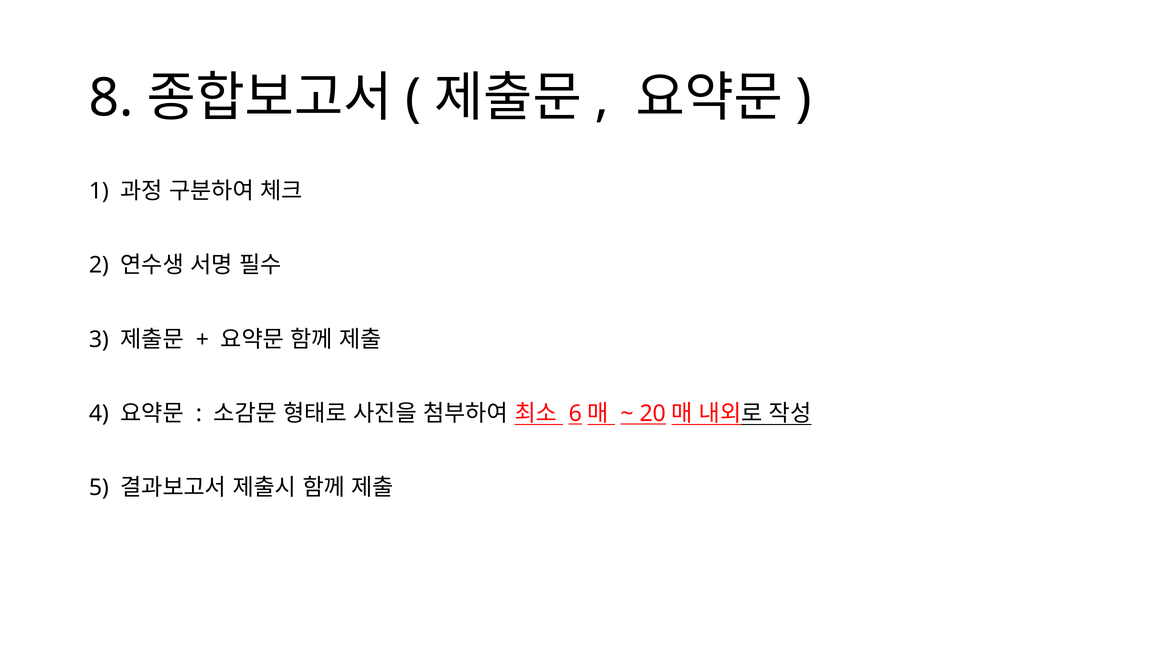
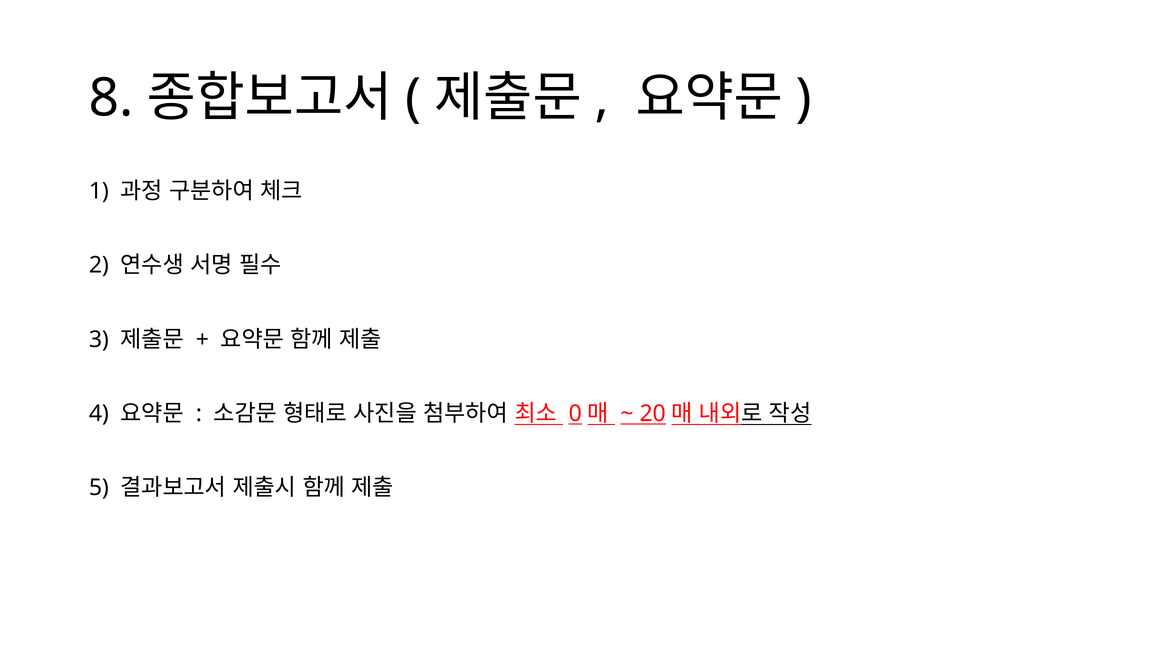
6: 6 -> 0 (575, 413)
